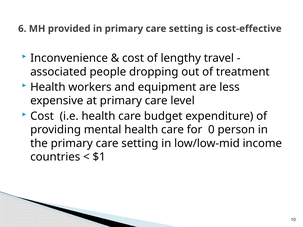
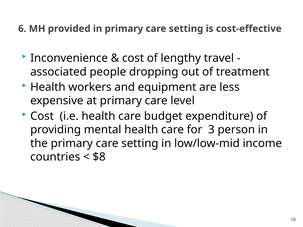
0: 0 -> 3 (211, 130)
$1: $1 -> $8 (99, 157)
